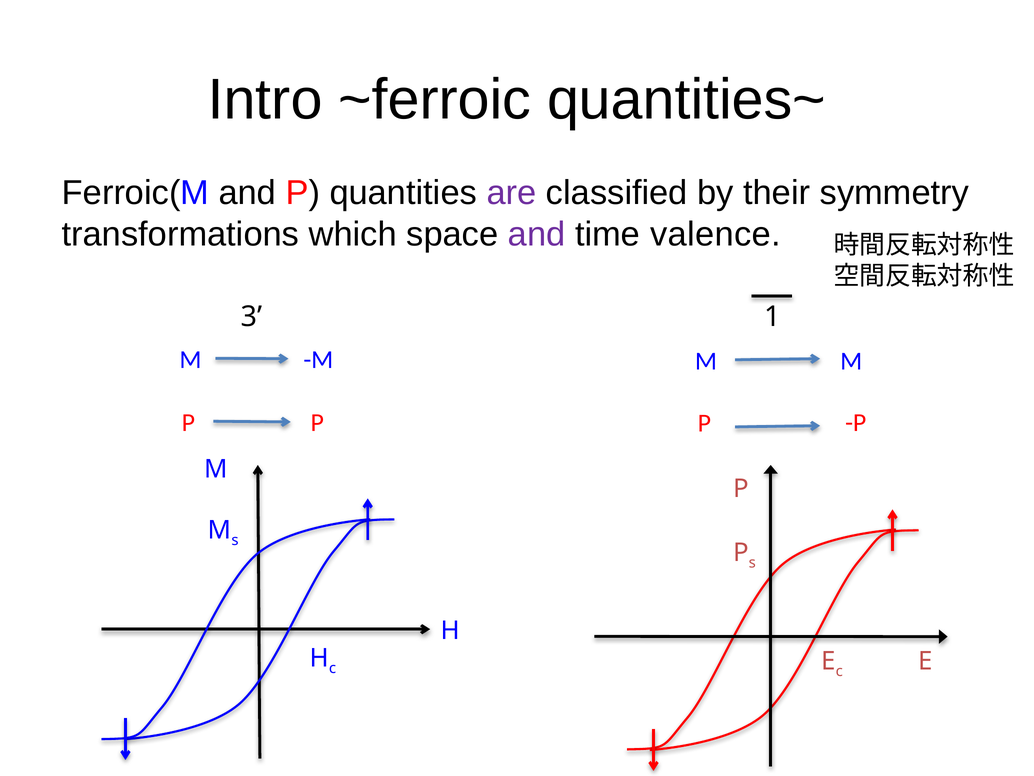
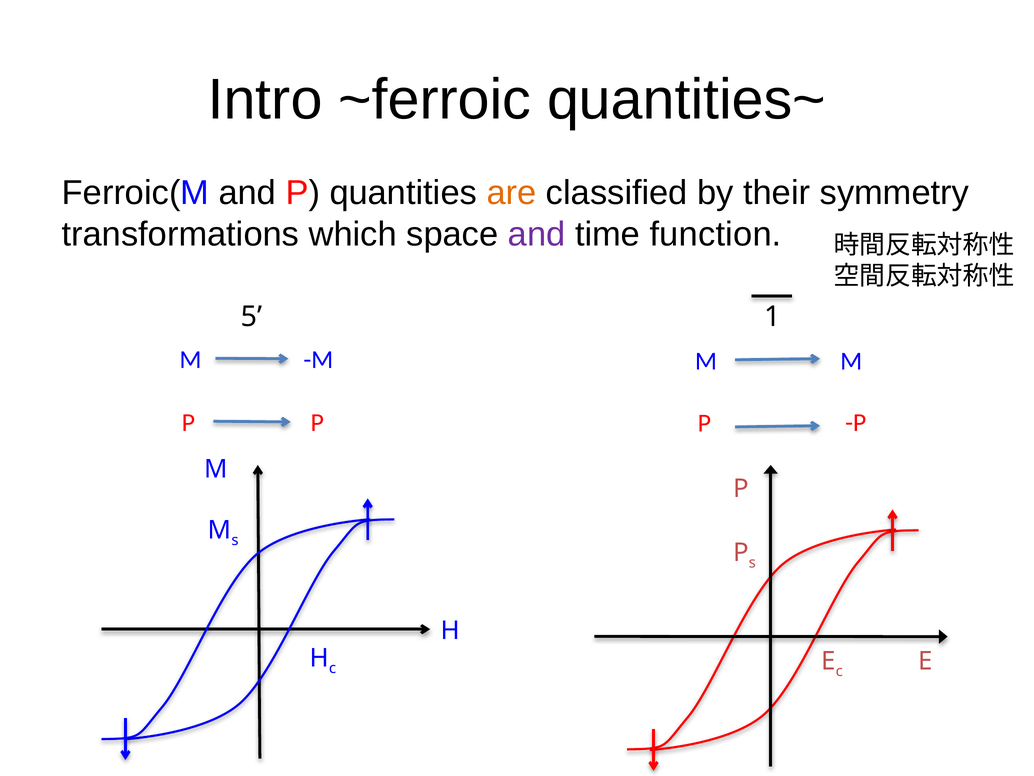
are colour: purple -> orange (511, 193)
valence: valence -> function (716, 234)
3: 3 -> 5 (252, 316)
